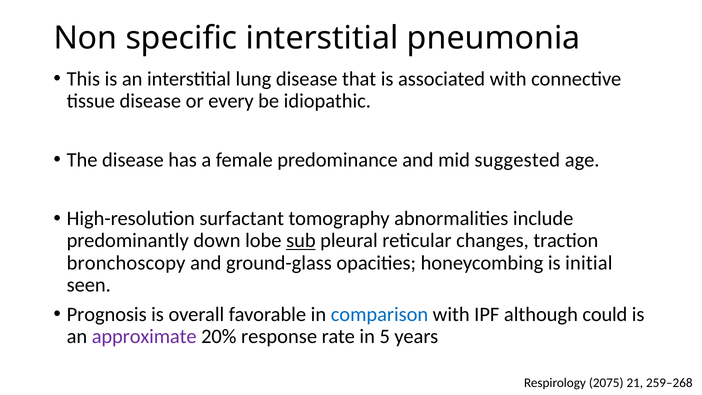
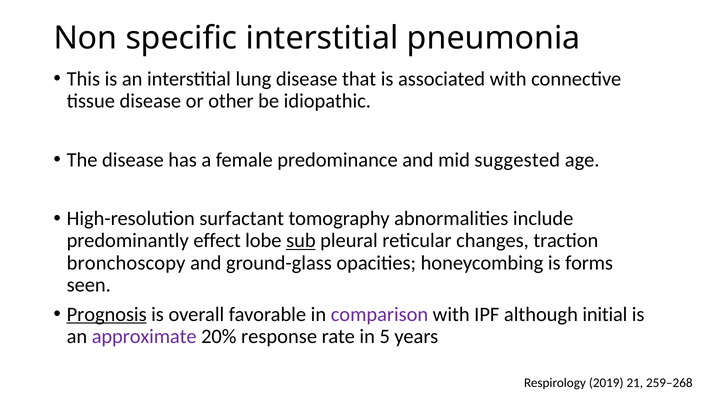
every: every -> other (231, 101)
down: down -> effect (217, 241)
initial: initial -> forms (589, 263)
Prognosis underline: none -> present (107, 314)
comparison colour: blue -> purple (379, 314)
could: could -> initial (605, 314)
2075: 2075 -> 2019 (606, 383)
